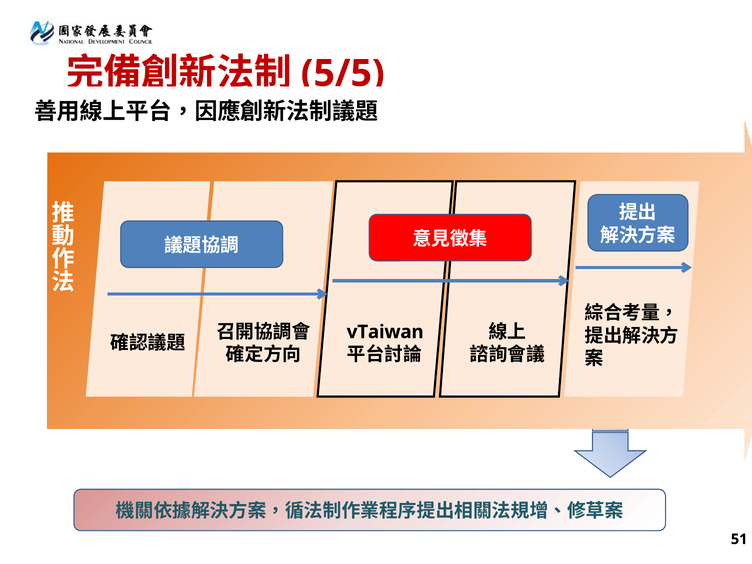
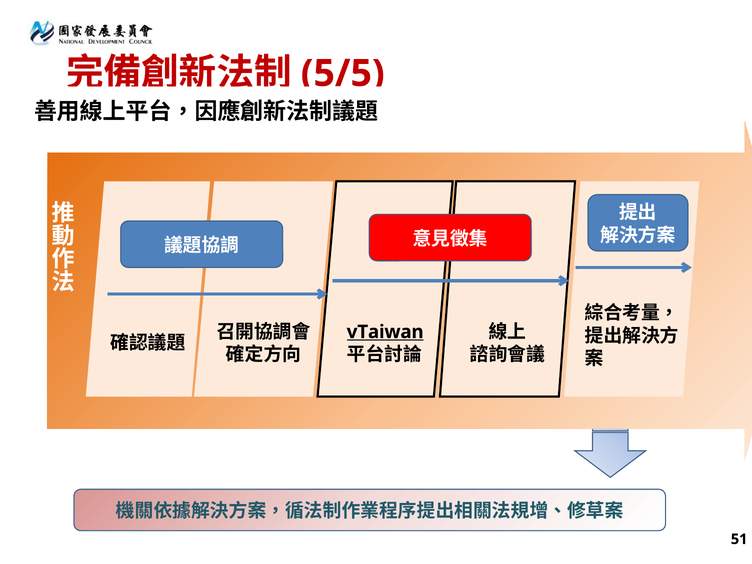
vTaiwan underline: none -> present (385, 332)
